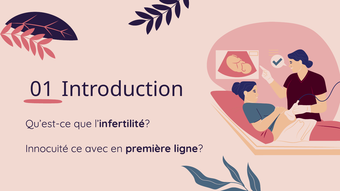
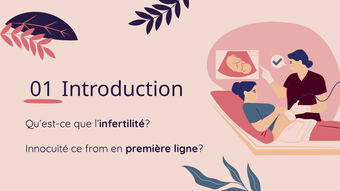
avec: avec -> from (96, 149)
